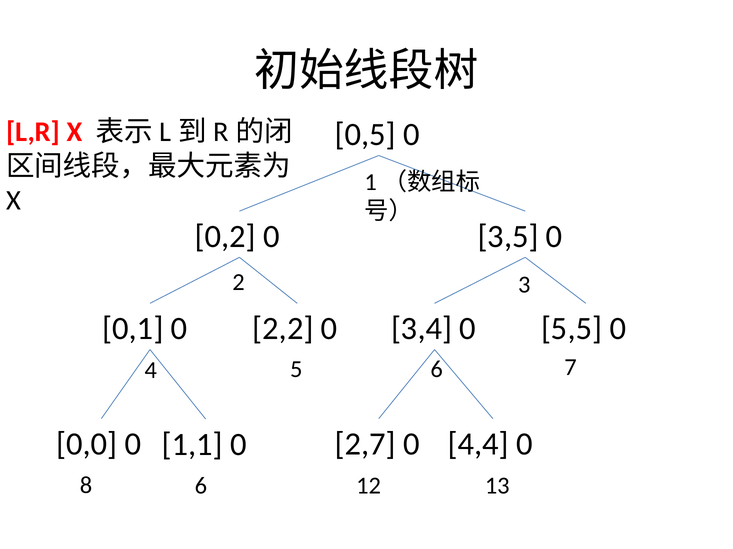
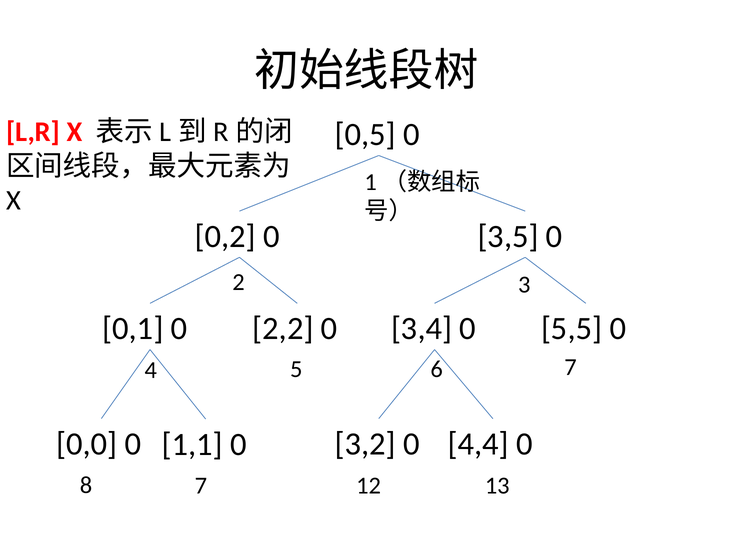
2,7: 2,7 -> 3,2 (365, 445)
8 6: 6 -> 7 (201, 486)
